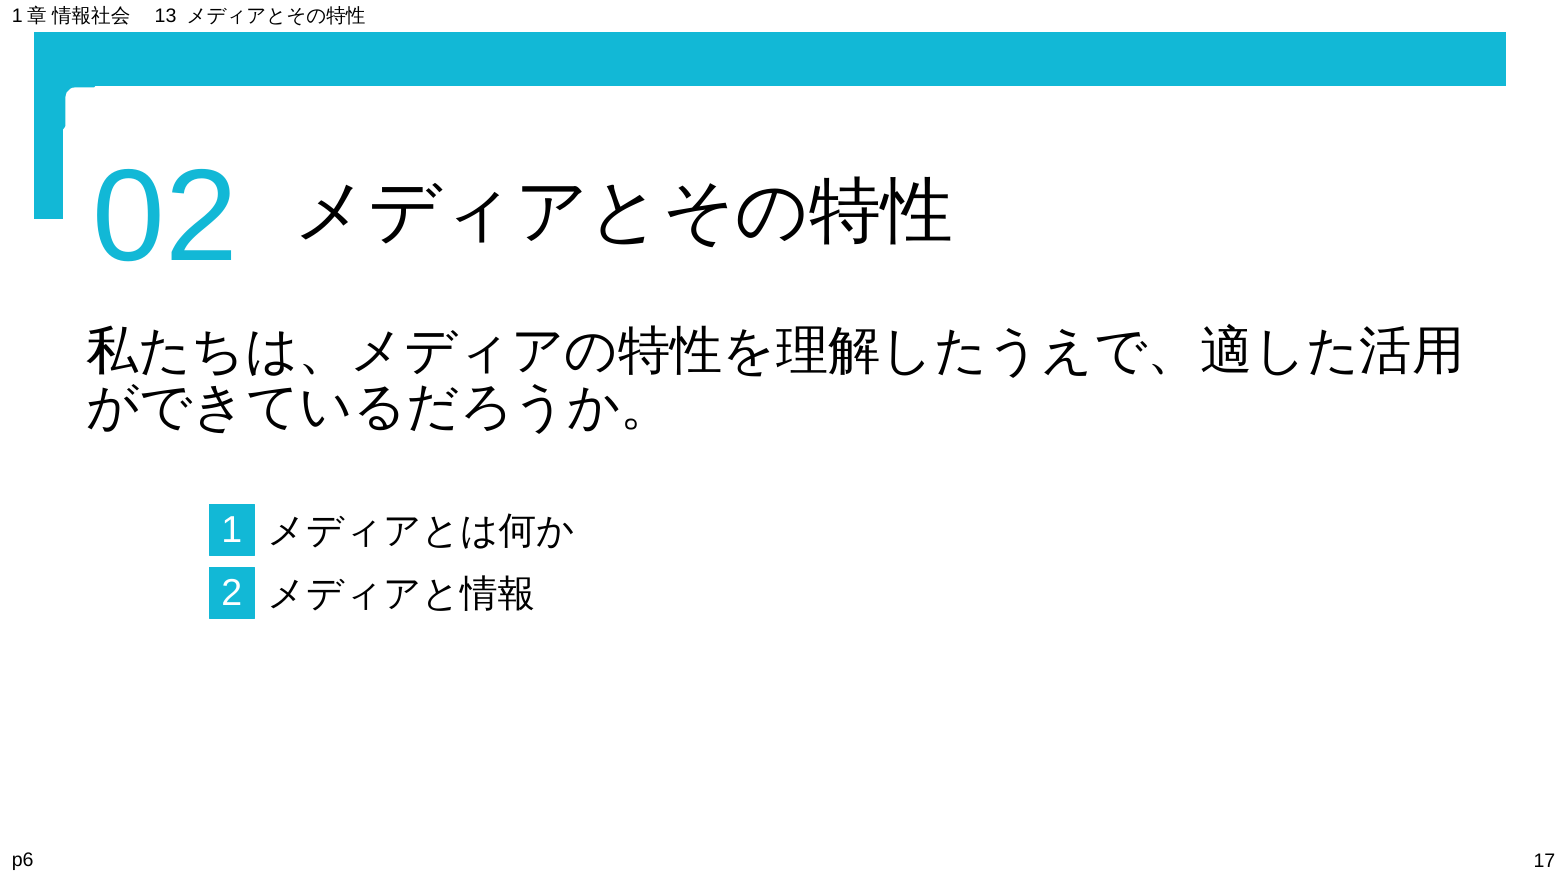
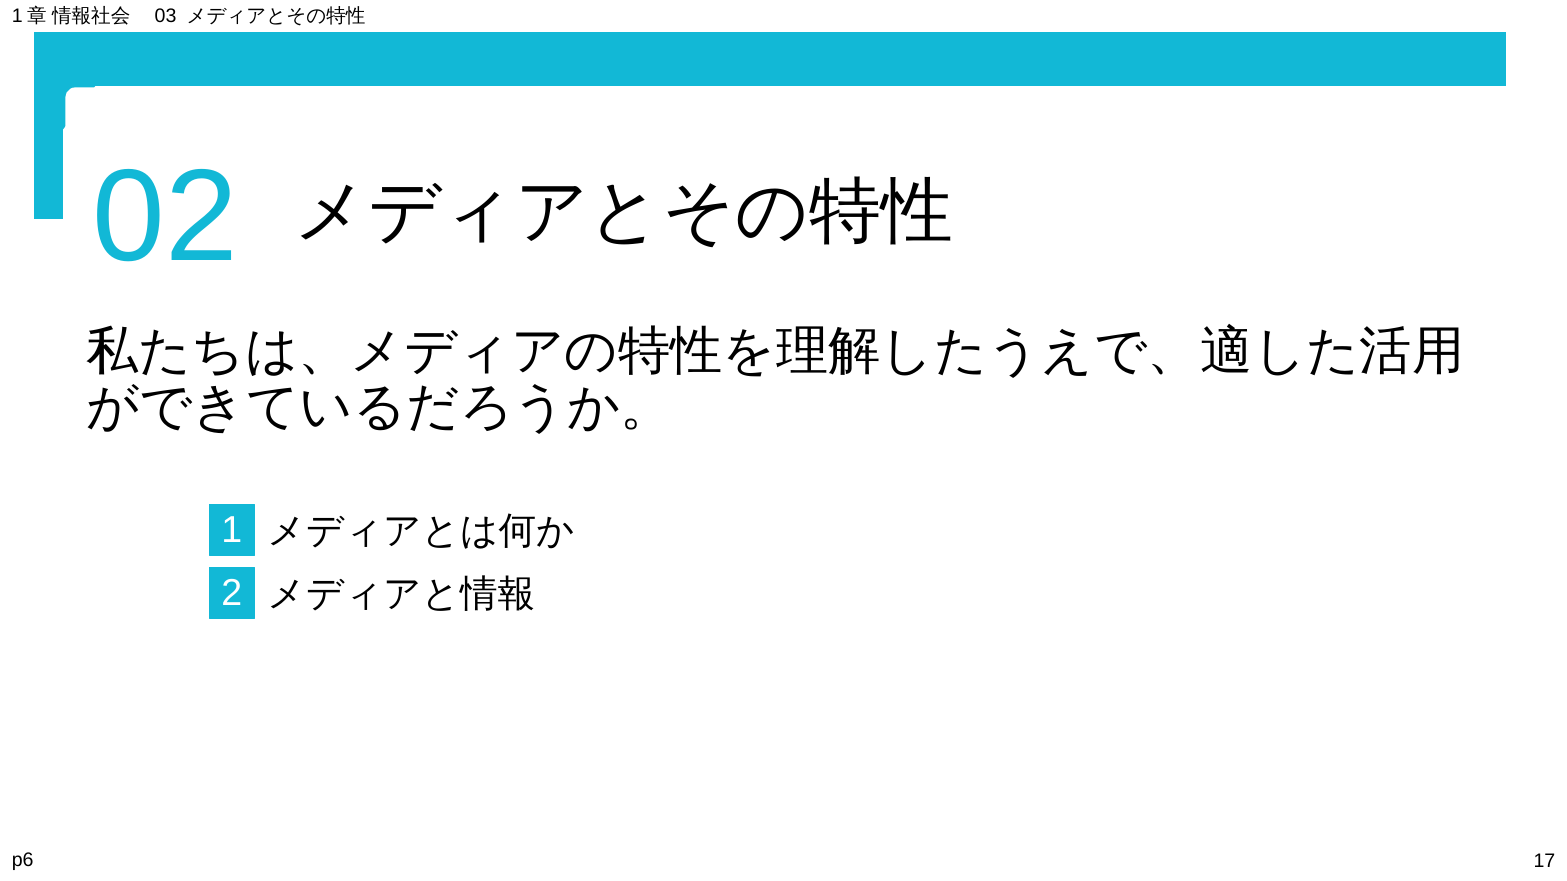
13: 13 -> 03 (166, 16)
